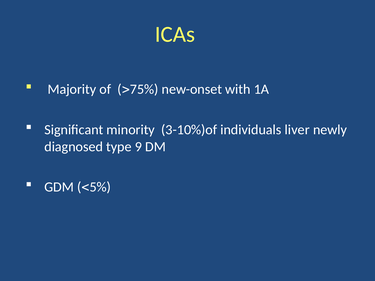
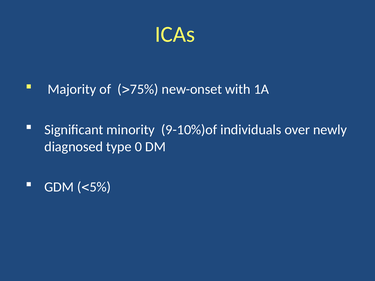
3-10%)of: 3-10%)of -> 9-10%)of (189, 130)
liver: liver -> over (297, 130)
9: 9 -> 0 (138, 147)
